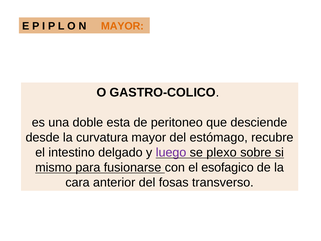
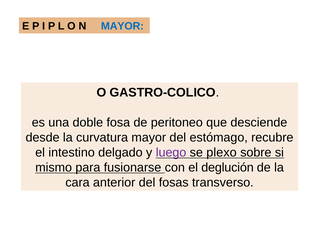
MAYOR colour: orange -> blue (122, 26)
esta: esta -> fosa (118, 122)
esofagico: esofagico -> deglución (227, 167)
